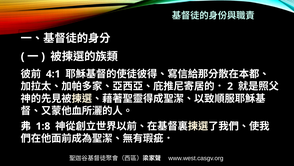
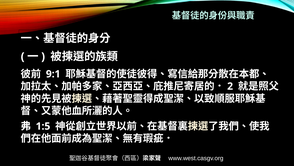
4:1: 4:1 -> 9:1 (53, 74)
1:8: 1:8 -> 1:5 (43, 126)
